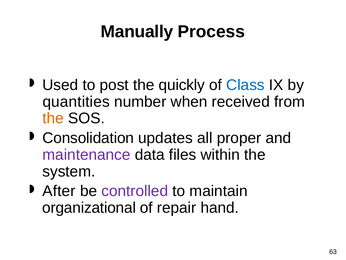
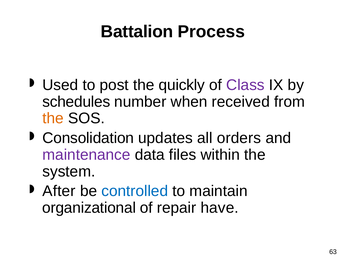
Manually: Manually -> Battalion (137, 31)
Class colour: blue -> purple (245, 85)
quantities: quantities -> schedules (76, 102)
proper: proper -> orders (239, 138)
controlled colour: purple -> blue (135, 191)
hand: hand -> have (220, 207)
